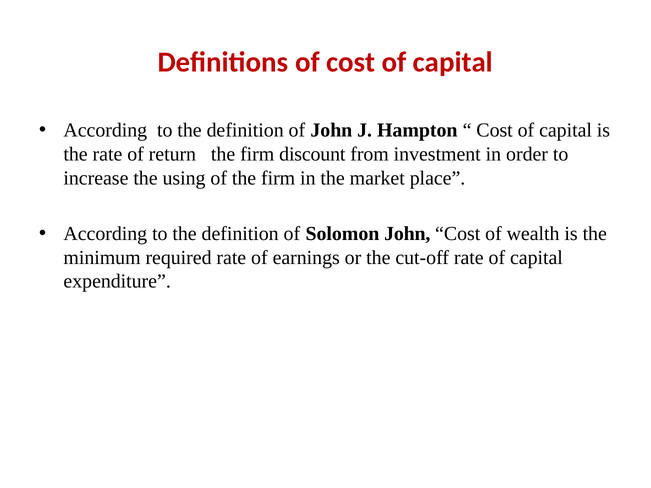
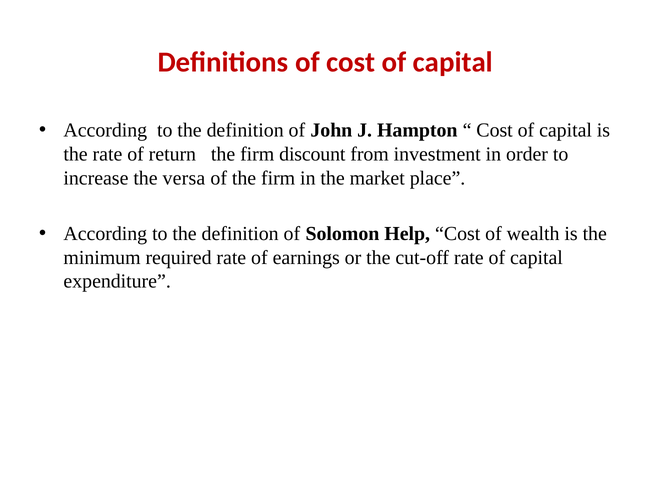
using: using -> versa (184, 178)
Solomon John: John -> Help (407, 234)
